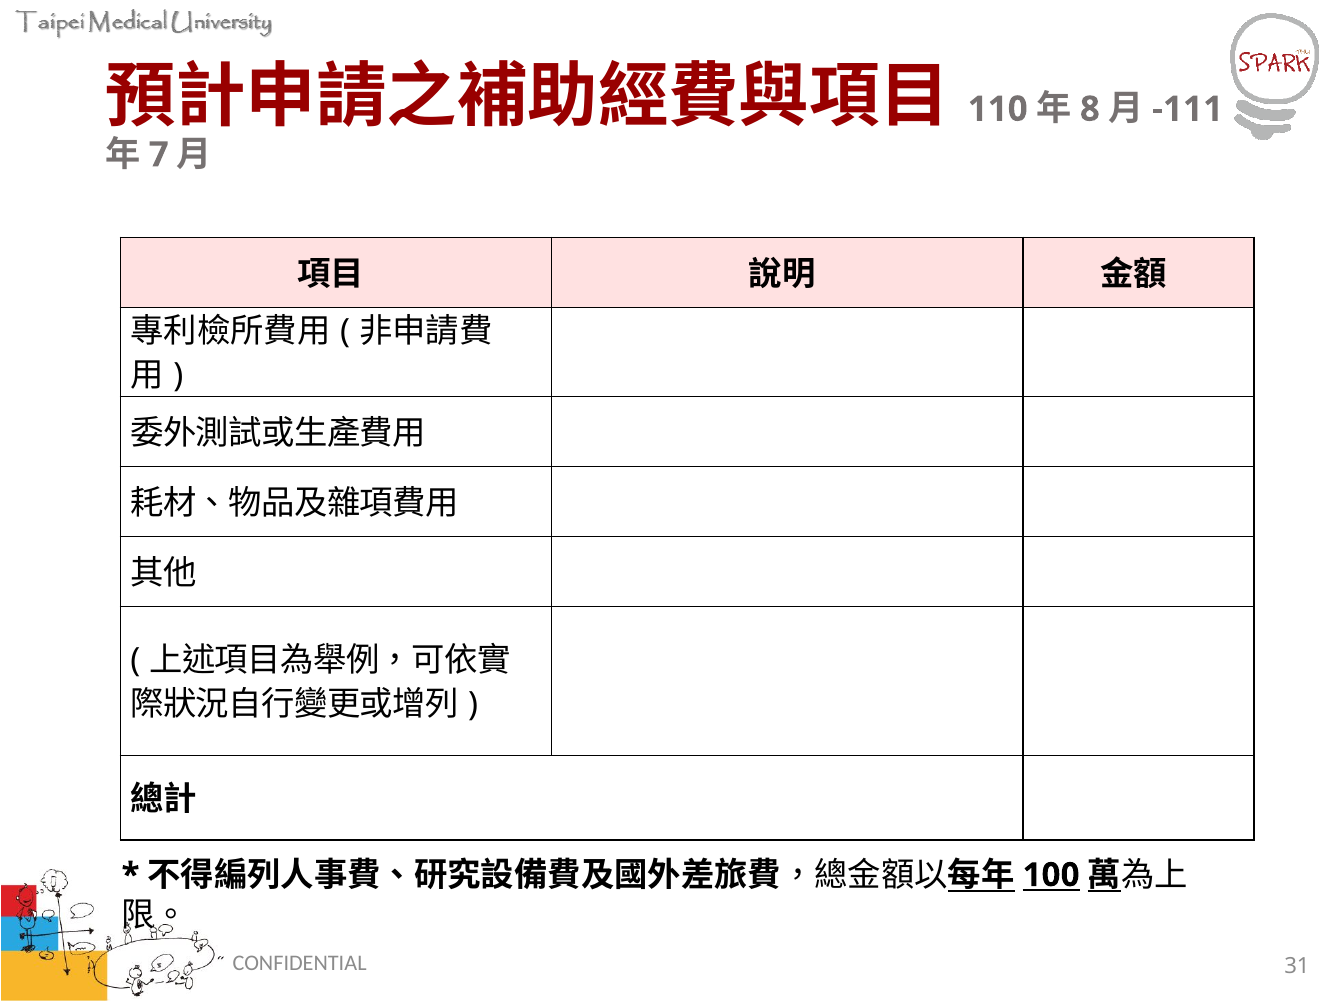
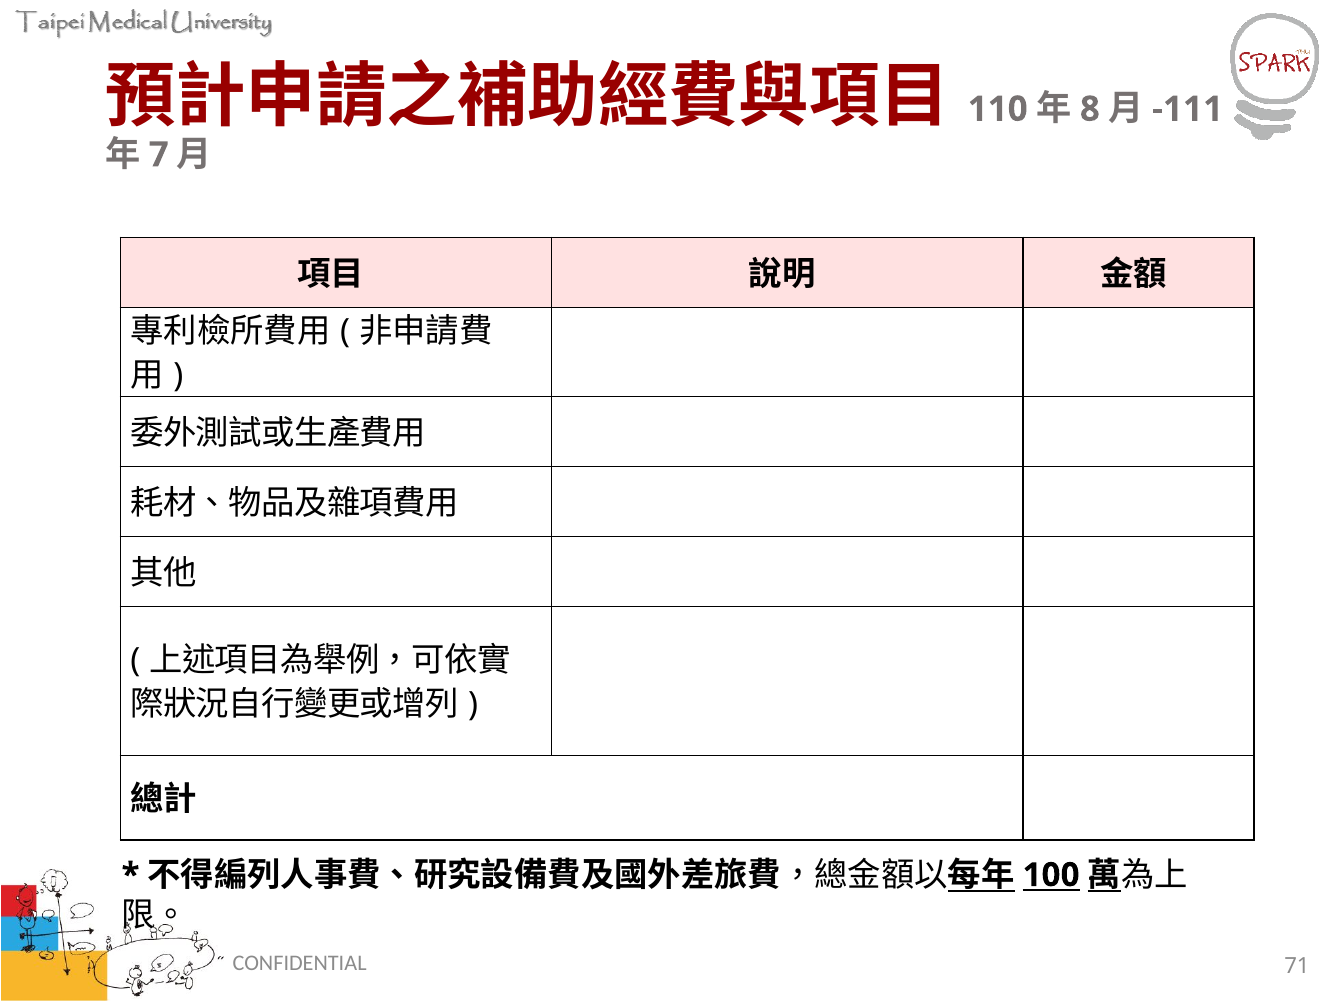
31: 31 -> 71 (1297, 966)
